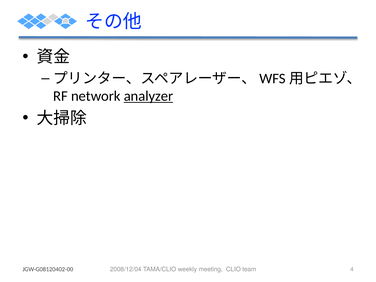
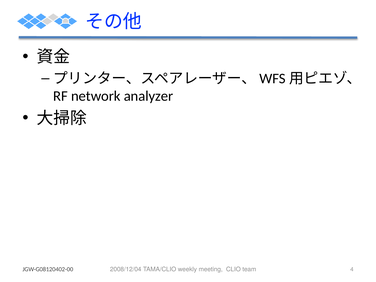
analyzer underline: present -> none (148, 96)
